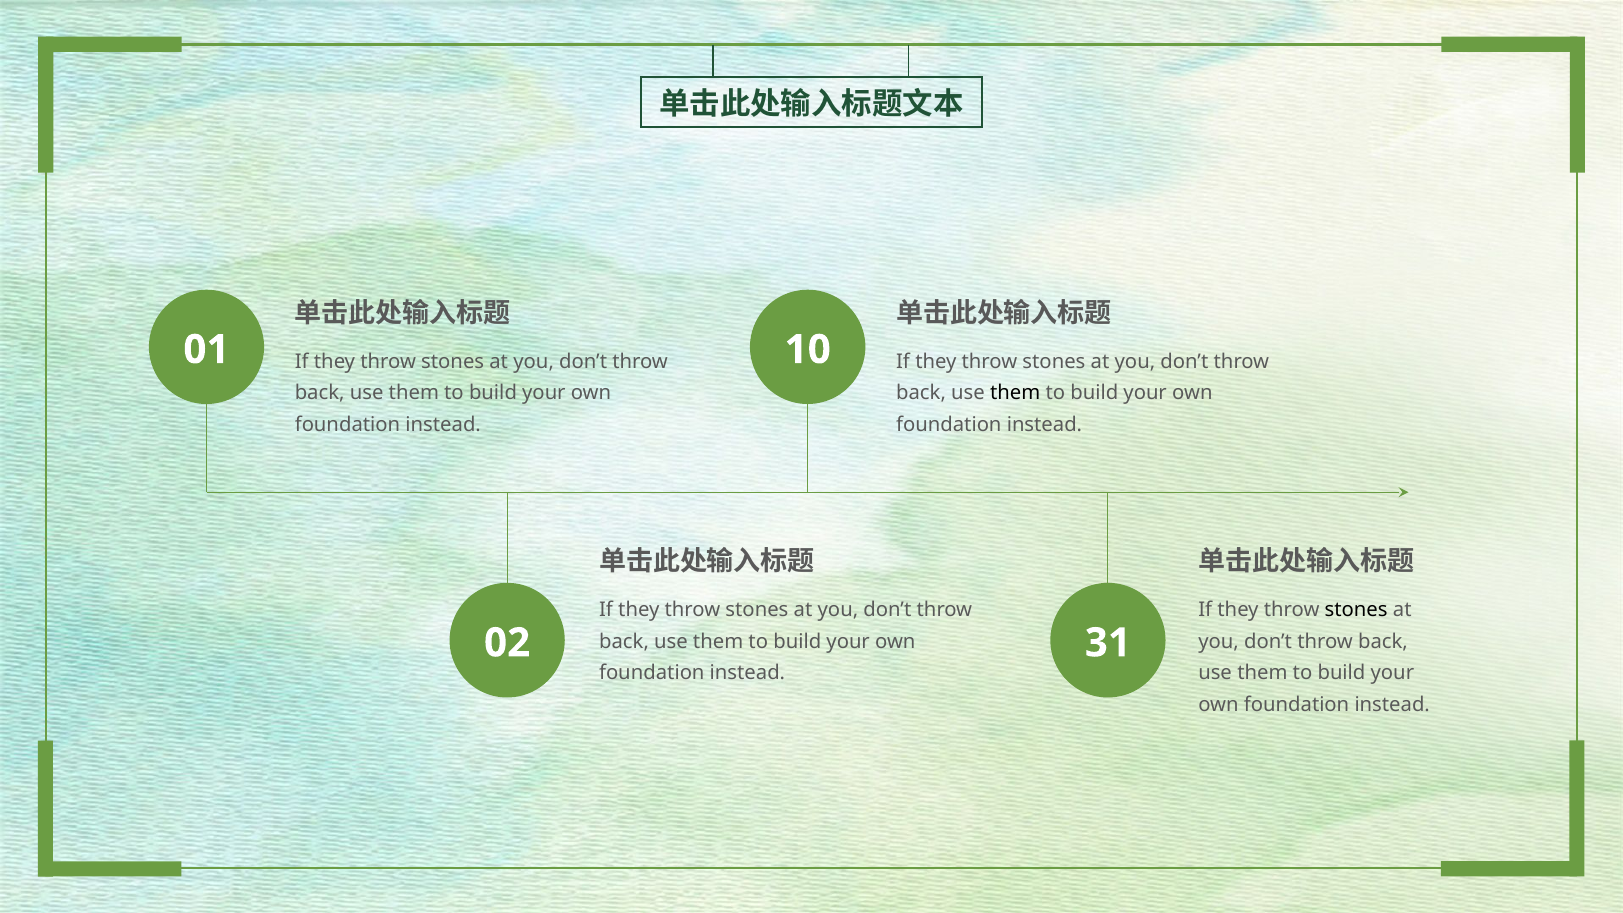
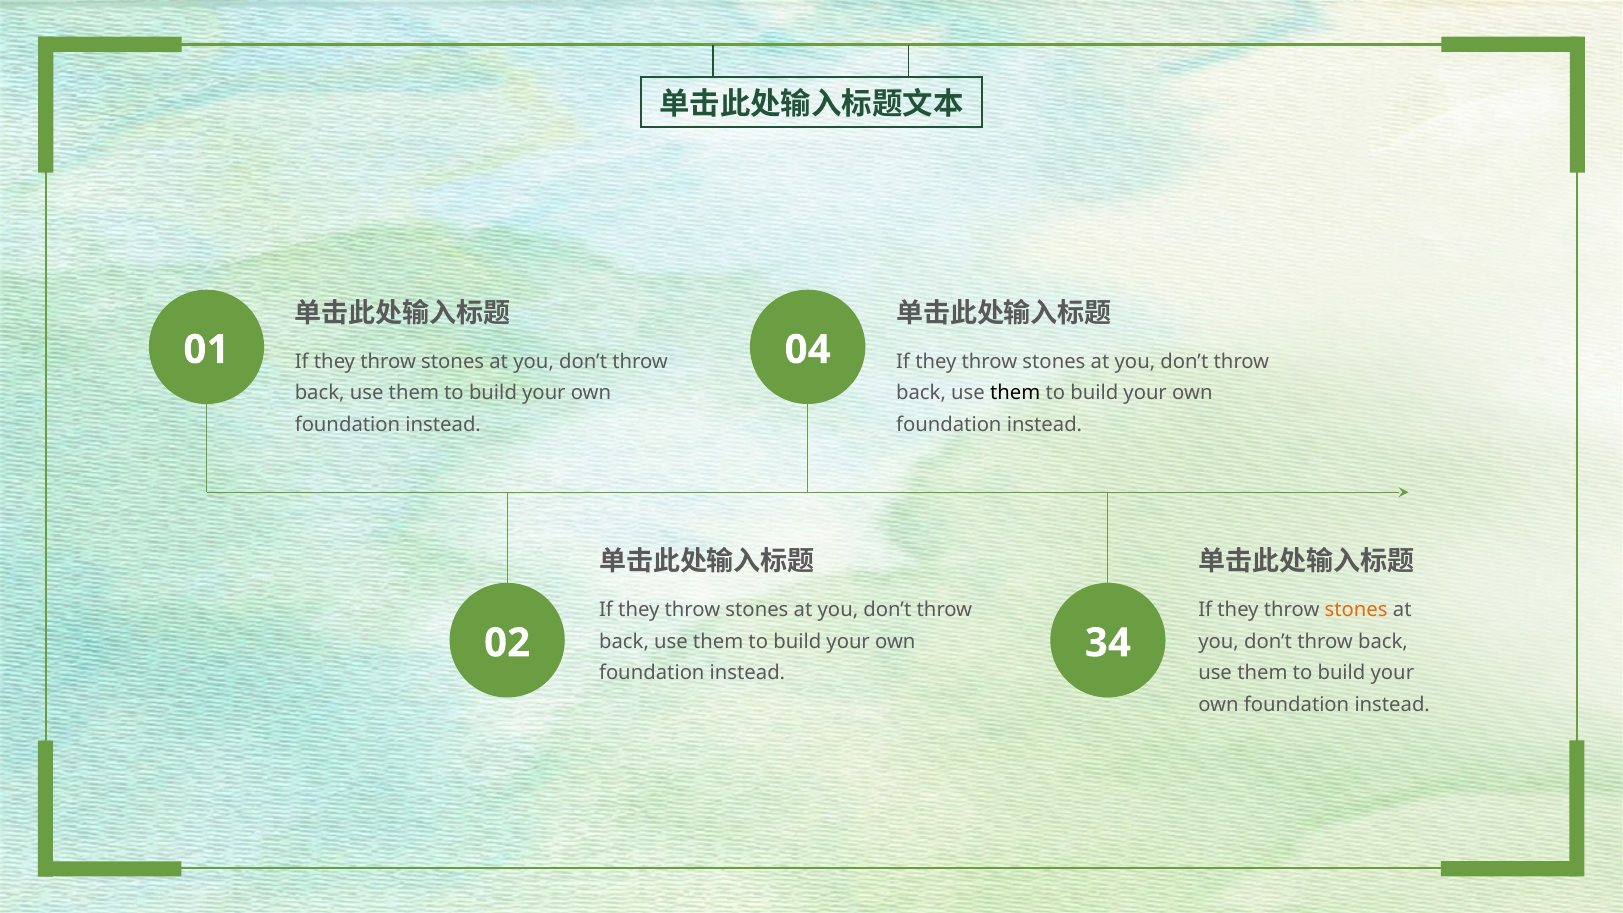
10: 10 -> 04 (808, 350)
stones colour: black -> orange (1356, 610)
31: 31 -> 34 (1108, 643)
